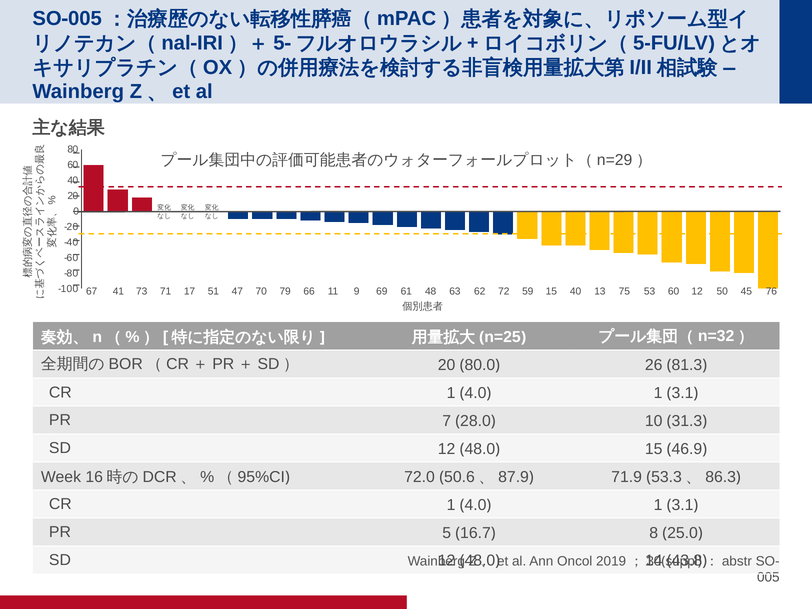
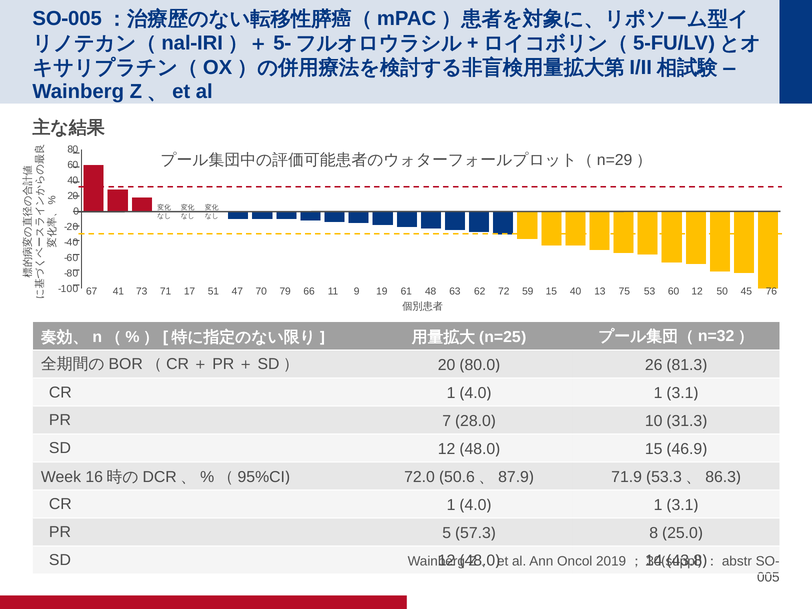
69: 69 -> 19 (382, 291)
16.7: 16.7 -> 57.3 (475, 533)
